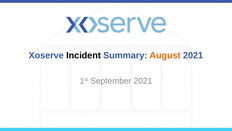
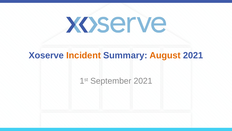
Incident colour: black -> orange (84, 55)
